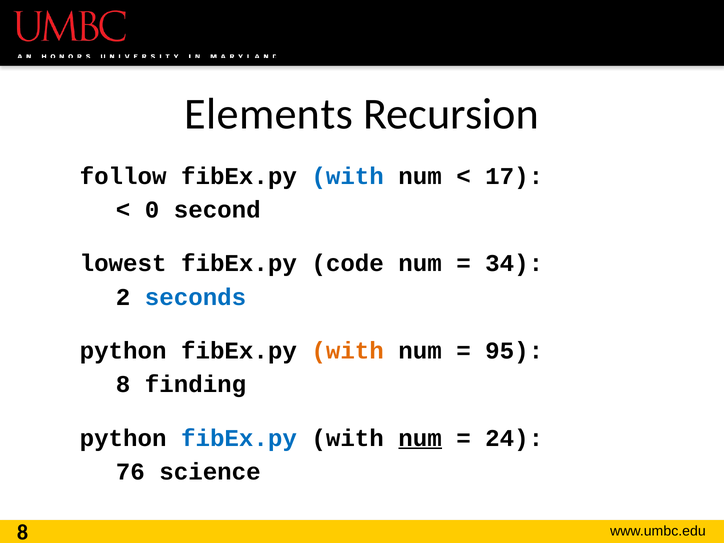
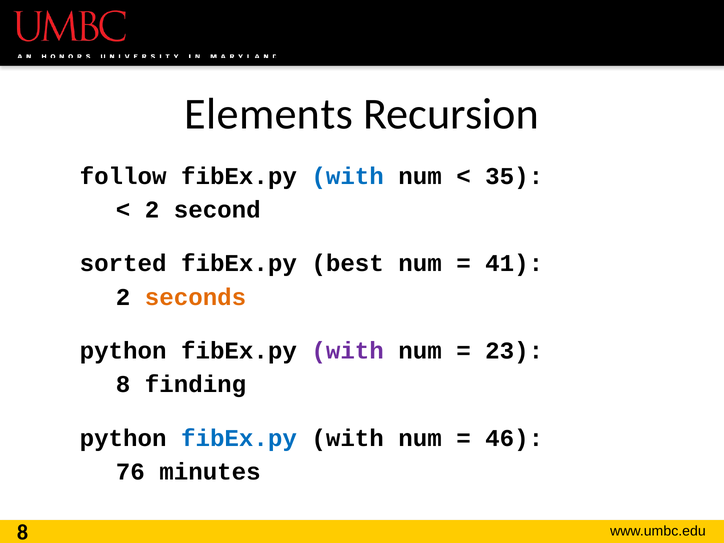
17: 17 -> 35 (514, 176)
0: 0 -> 2 (152, 210)
lowest: lowest -> sorted (123, 263)
code: code -> best (348, 263)
34: 34 -> 41 (514, 263)
seconds colour: blue -> orange (196, 297)
with colour: orange -> purple (348, 351)
95: 95 -> 23 (514, 351)
num underline: present -> none (420, 438)
24: 24 -> 46 (514, 438)
science: science -> minutes (210, 472)
